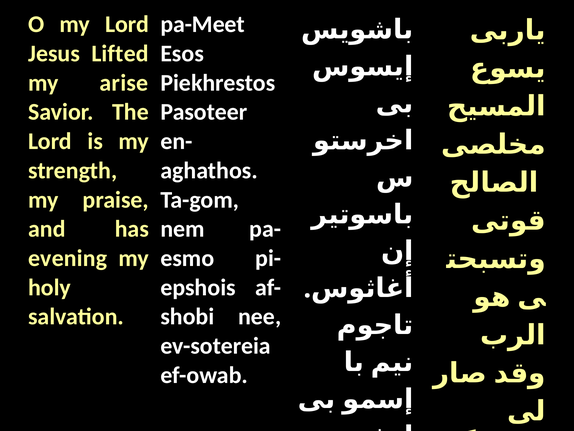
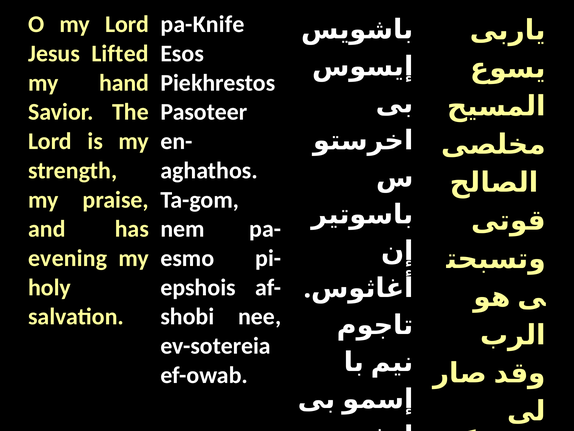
pa-Meet: pa-Meet -> pa-Knife (202, 24)
arise: arise -> hand (124, 83)
